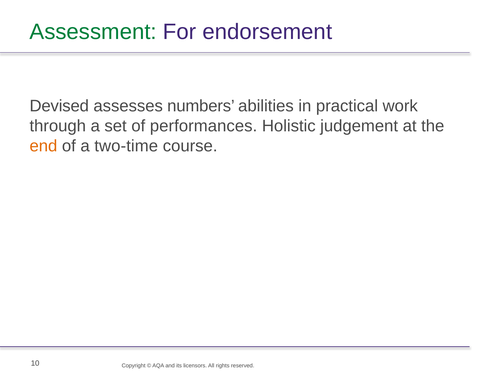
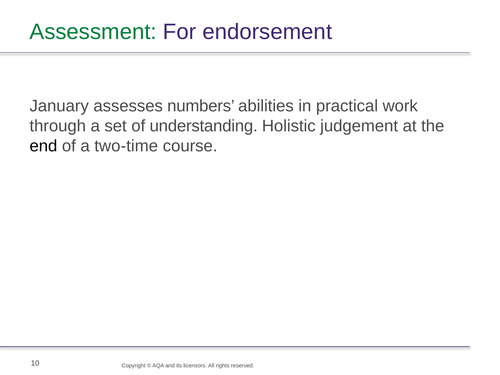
Devised: Devised -> January (59, 106)
performances: performances -> understanding (204, 126)
end colour: orange -> black (43, 146)
